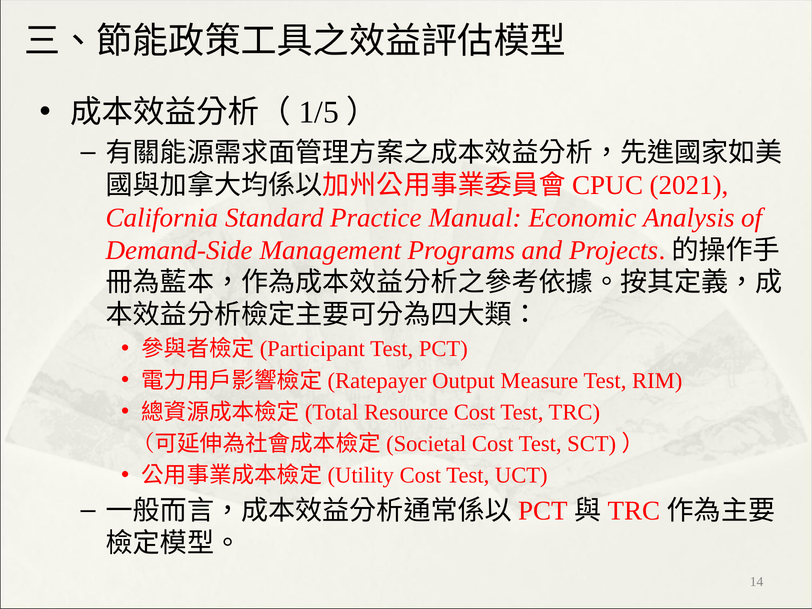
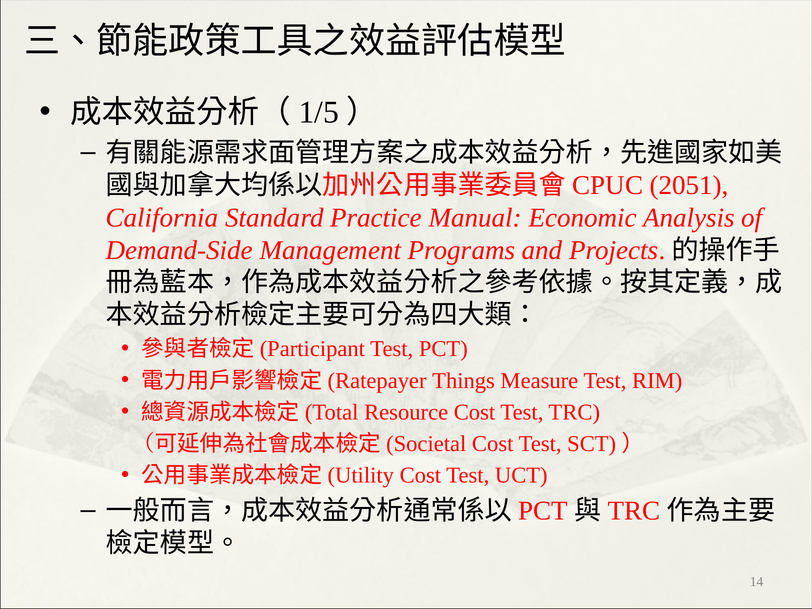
2021: 2021 -> 2051 (689, 185)
Output: Output -> Things (464, 381)
